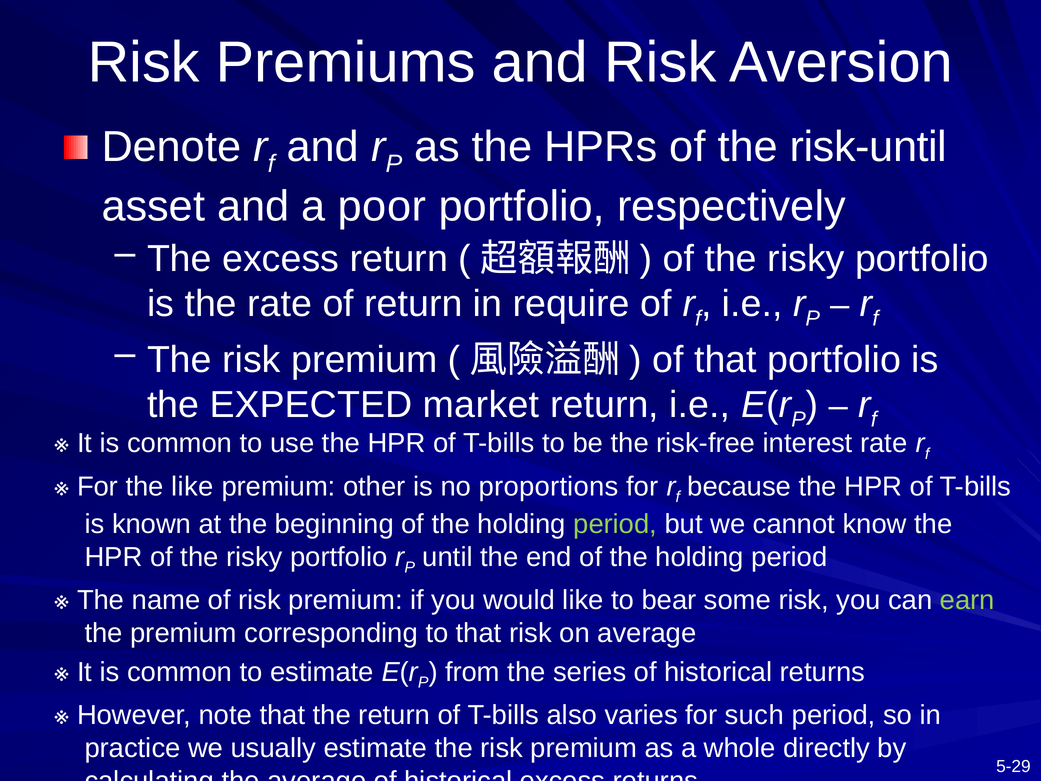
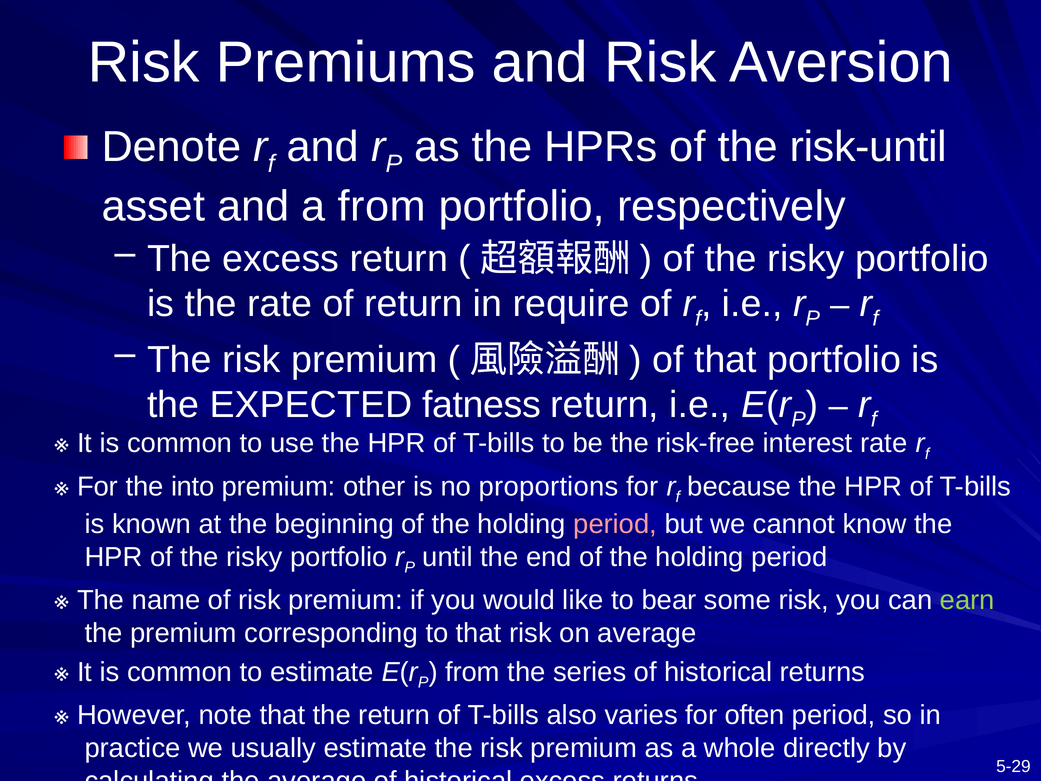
a poor: poor -> from (382, 206)
market: market -> fatness (481, 405)
the like: like -> into (193, 486)
period colour: light green -> pink (615, 524)
such: such -> often (755, 715)
